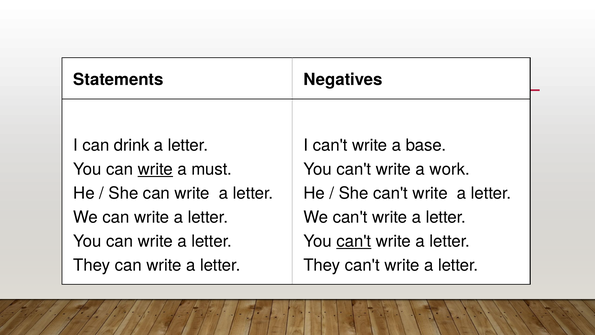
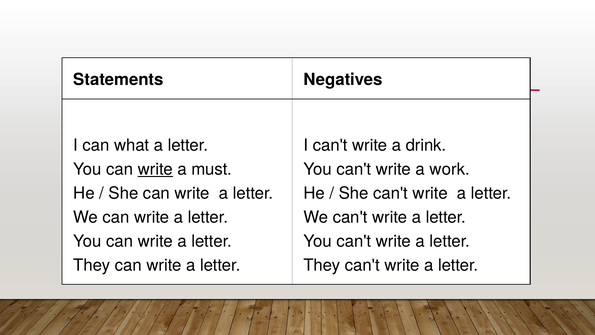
drink: drink -> what (132, 145)
base: base -> drink (426, 145)
can't underline: present -> none (354, 241)
